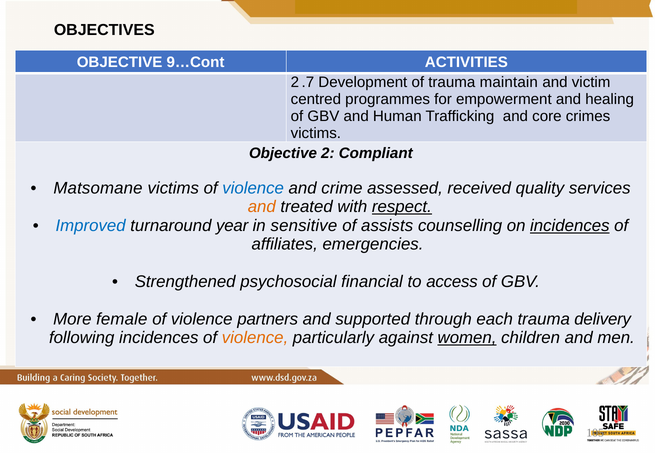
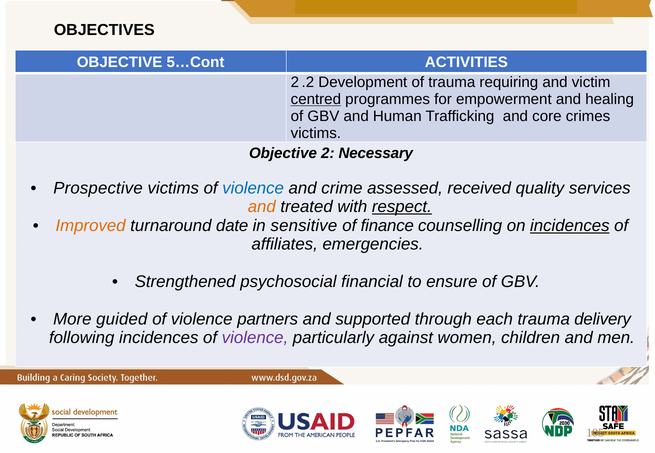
9…Cont: 9…Cont -> 5…Cont (196, 62)
.7: .7 -> .2 (308, 82)
maintain: maintain -> requiring (509, 82)
centred underline: none -> present (316, 99)
Compliant: Compliant -> Necessary (376, 154)
Matsomane: Matsomane -> Prospective (98, 188)
Improved colour: blue -> orange (91, 226)
year: year -> date (232, 226)
assists: assists -> finance (387, 226)
access: access -> ensure (452, 282)
female: female -> guided (122, 319)
violence colour: orange -> purple (255, 338)
women underline: present -> none (467, 338)
